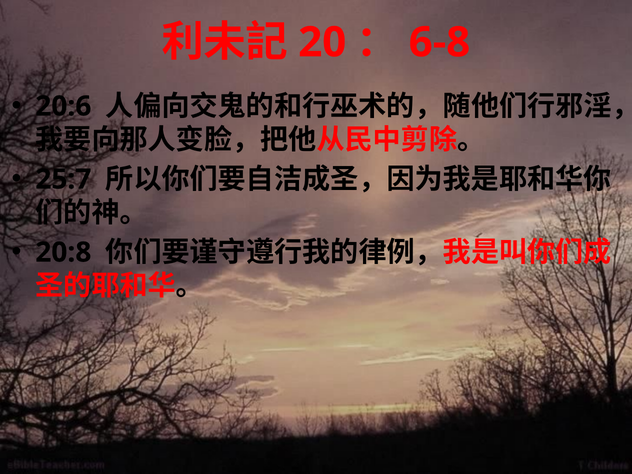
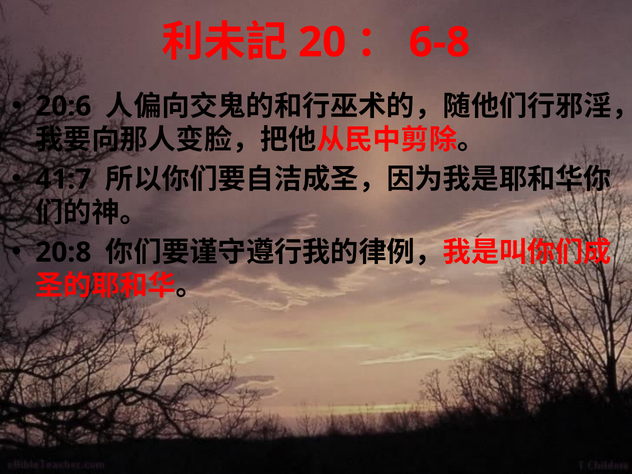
25:7: 25:7 -> 41:7 (63, 179)
